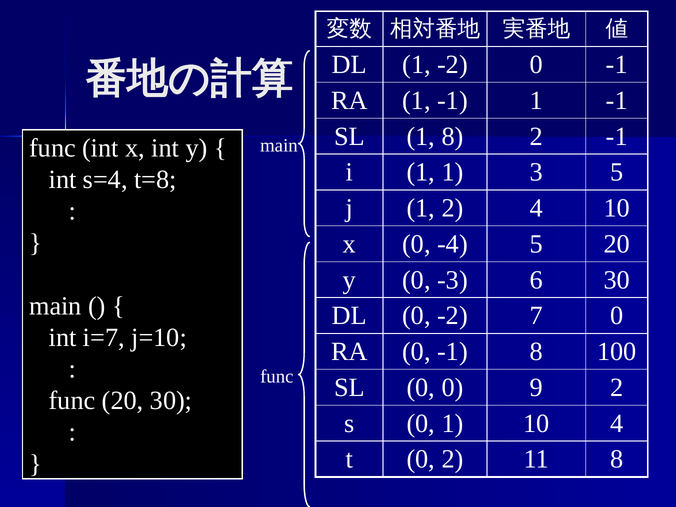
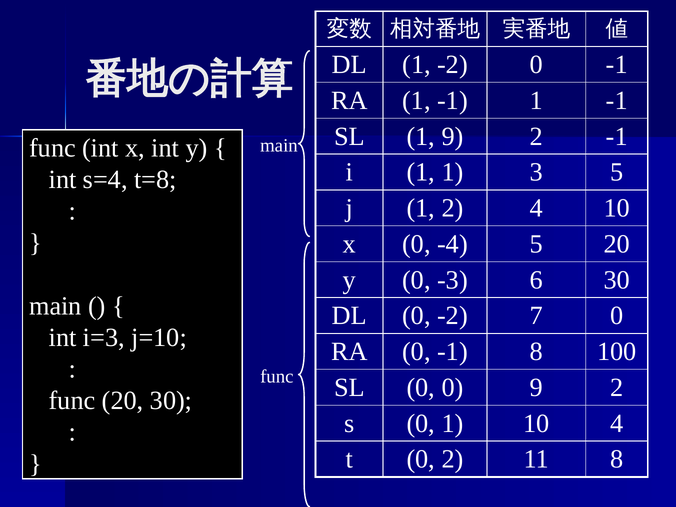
1 8: 8 -> 9 (453, 136)
i=7: i=7 -> i=3 (104, 338)
